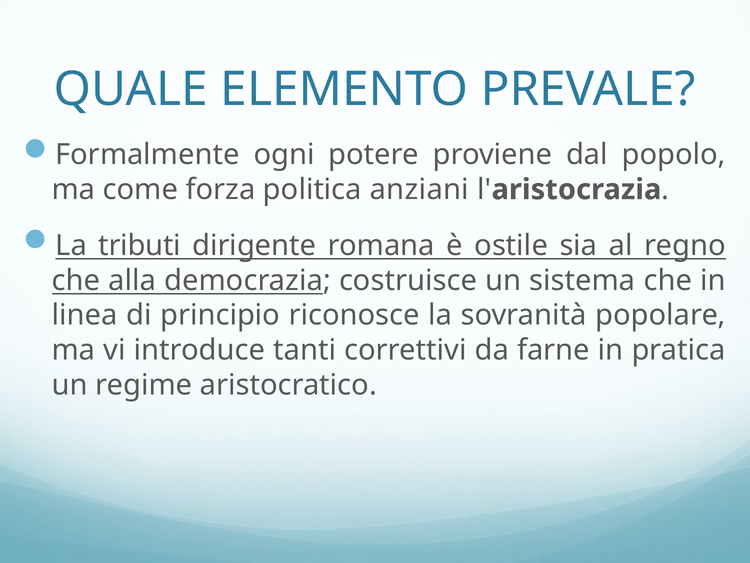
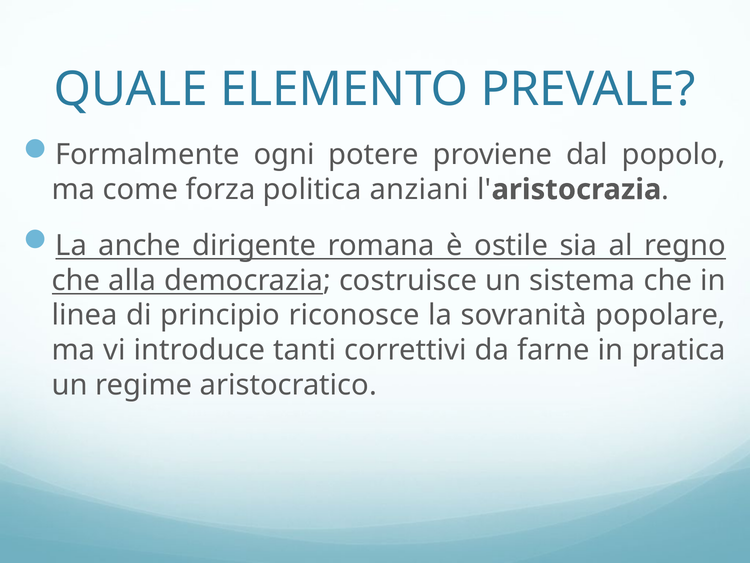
tributi: tributi -> anche (140, 245)
